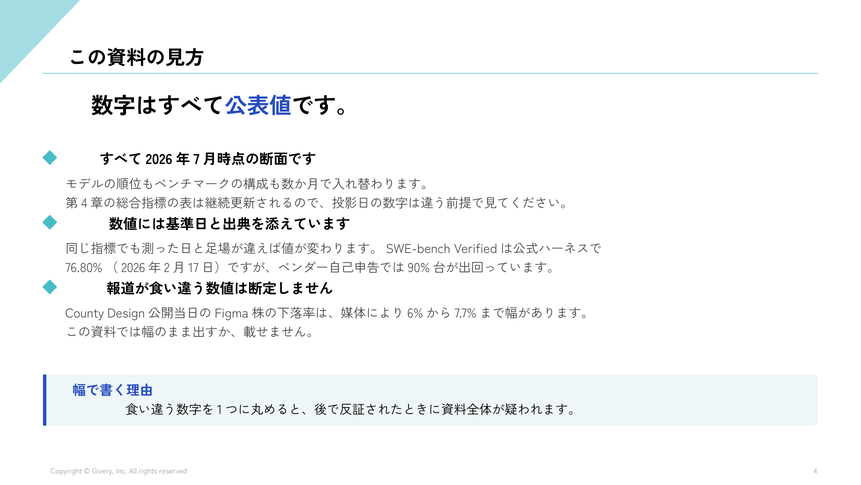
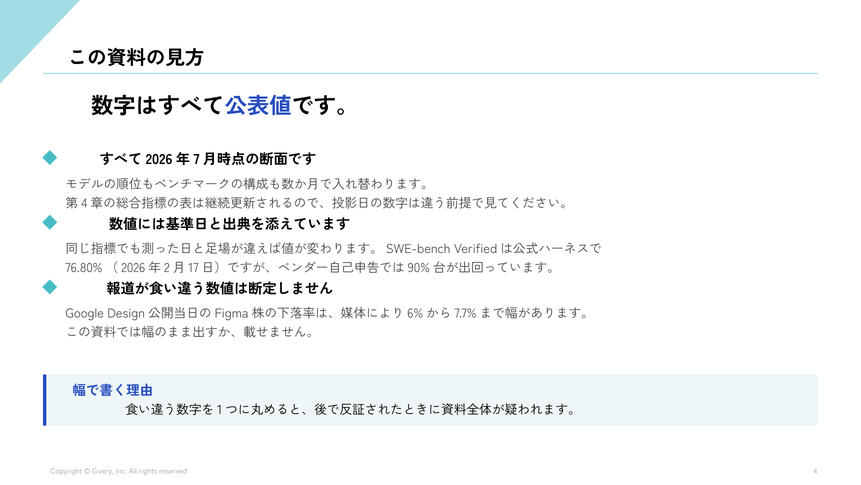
County: County -> Google (85, 313)
